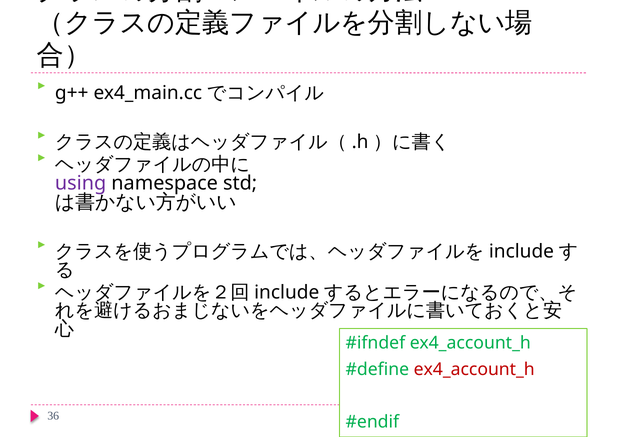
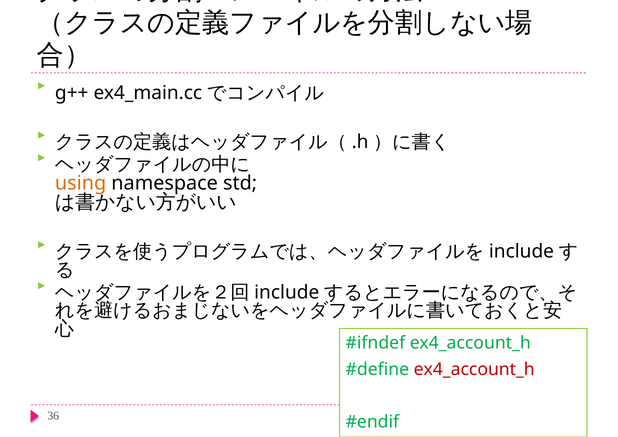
using colour: purple -> orange (81, 183)
